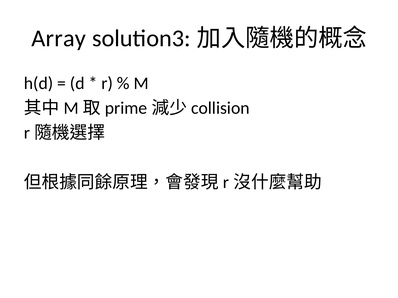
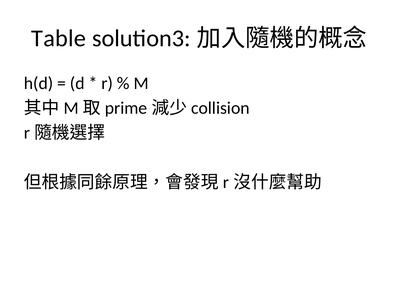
Array: Array -> Table (59, 39)
